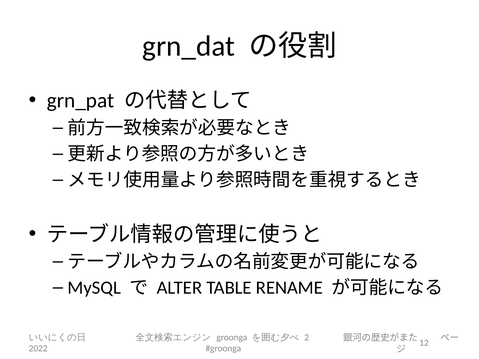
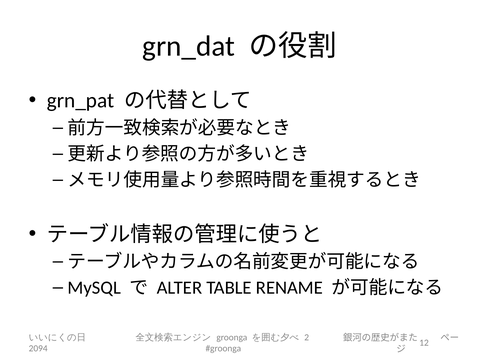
2022: 2022 -> 2094 (38, 349)
